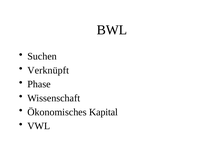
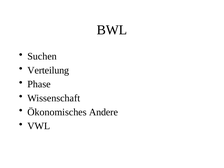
Verknüpft: Verknüpft -> Verteilung (48, 70)
Kapital: Kapital -> Andere (104, 112)
